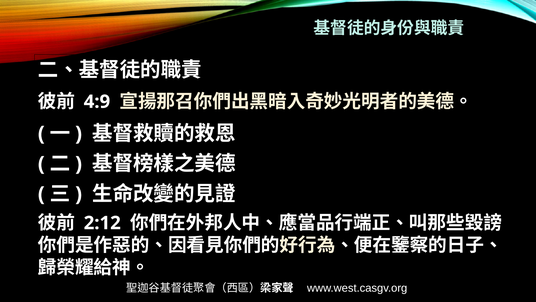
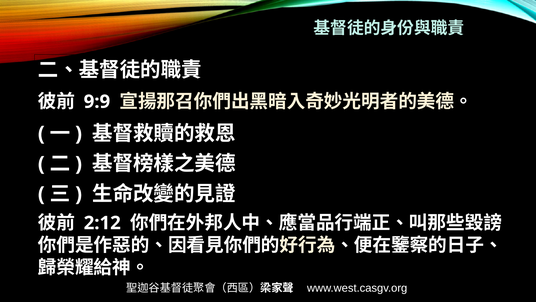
4:9: 4:9 -> 9:9 (97, 102)
